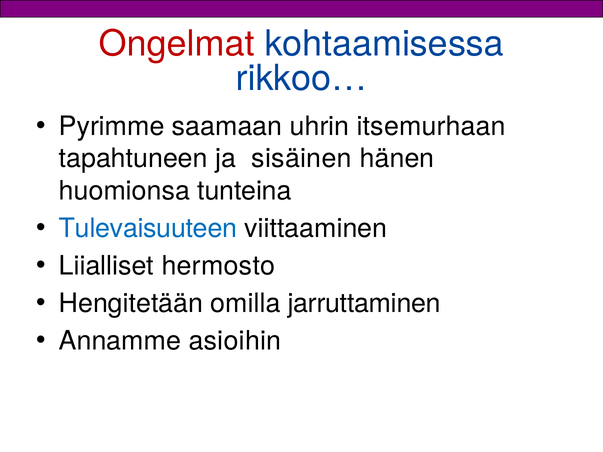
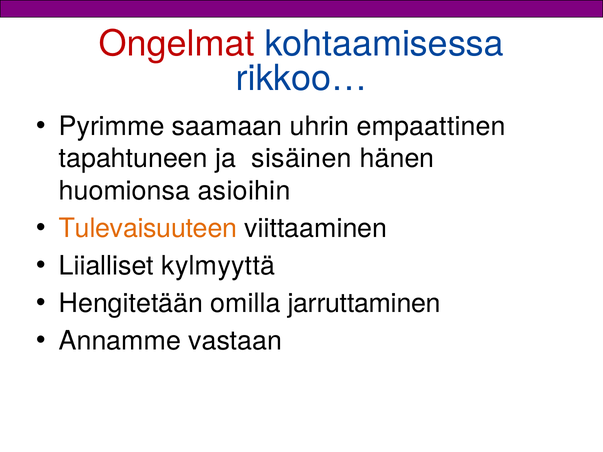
itsemurhaan: itsemurhaan -> empaattinen (431, 126)
tunteina: tunteina -> asioihin (244, 191)
Tulevaisuuteen colour: blue -> orange (148, 228)
hermosto: hermosto -> kylmyyttä (218, 266)
asioihin: asioihin -> vastaan (235, 341)
